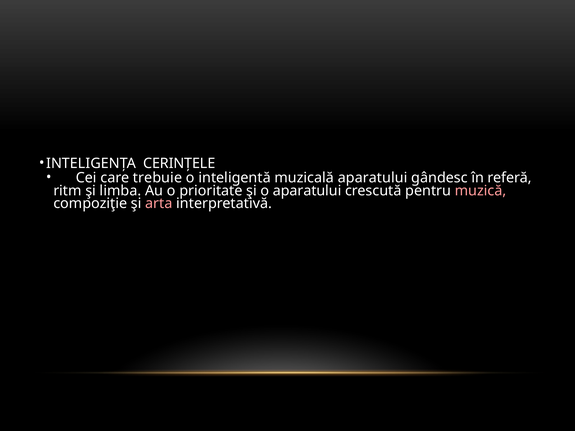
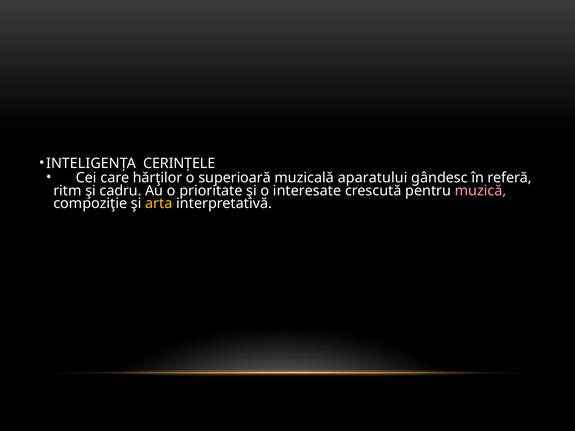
trebuie: trebuie -> hărţilor (158, 178)
inteligentă: inteligentă -> superioară (235, 178)
limba: limba -> cadru (121, 191)
o aparatului: aparatului -> interesate (307, 191)
arta colour: pink -> yellow (159, 204)
